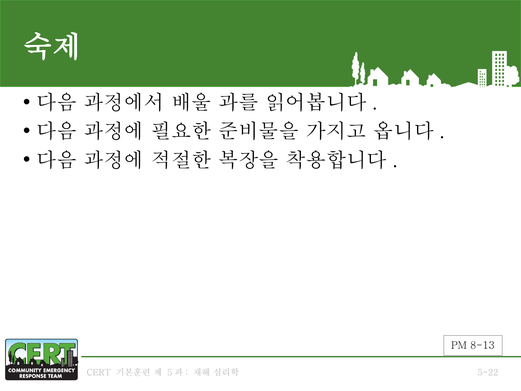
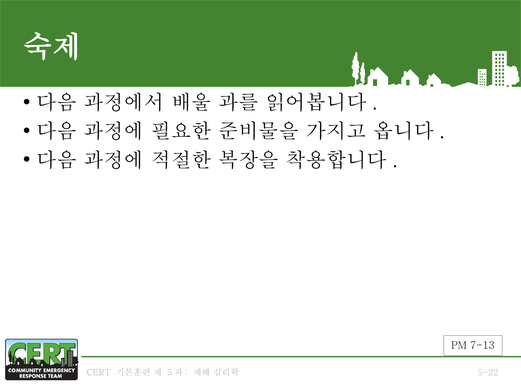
8-13: 8-13 -> 7-13 (482, 345)
